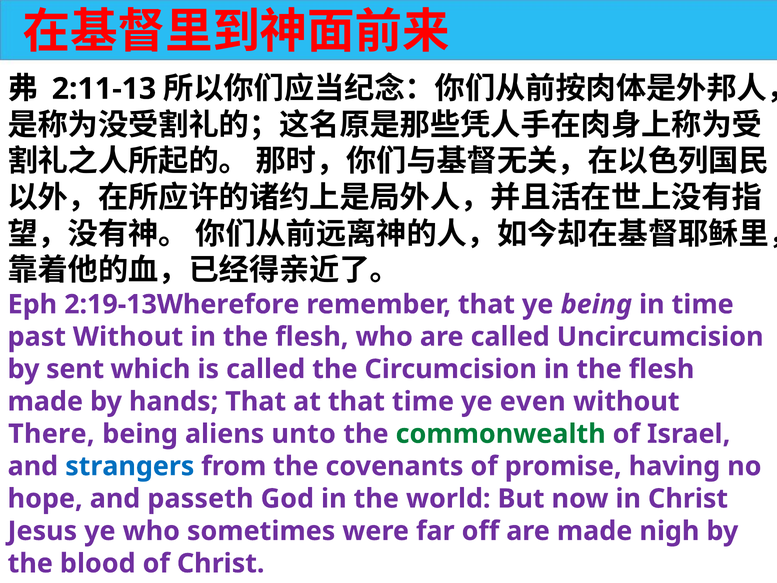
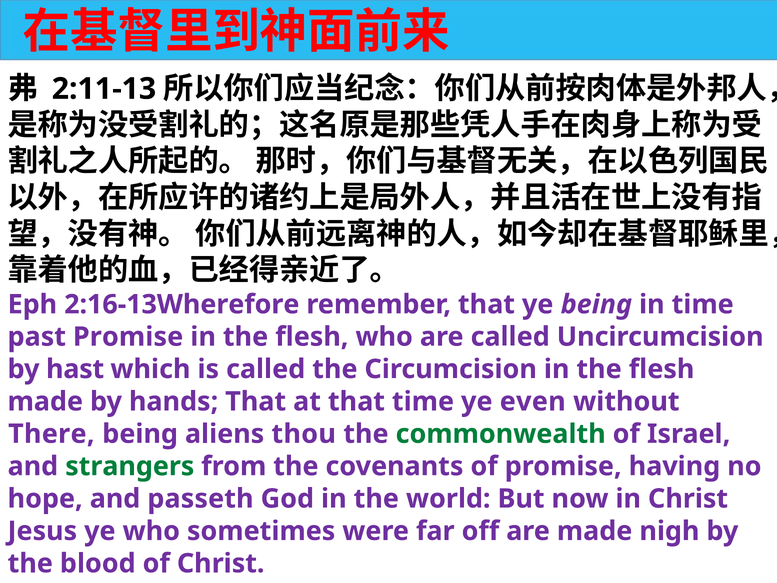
2:19-13Wherefore: 2:19-13Wherefore -> 2:16-13Wherefore (182, 304)
past Without: Without -> Promise (128, 337)
sent: sent -> hast (75, 369)
unto: unto -> thou (304, 434)
strangers colour: blue -> green (130, 466)
